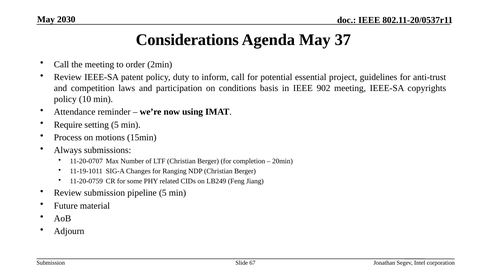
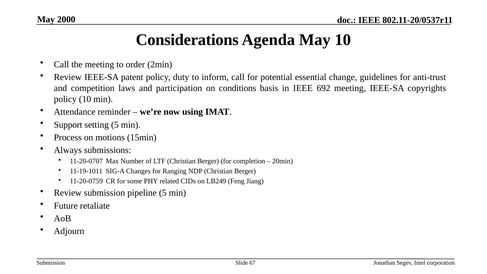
2030: 2030 -> 2000 (66, 19)
May 37: 37 -> 10 (343, 40)
project: project -> change (343, 77)
902: 902 -> 692 (324, 88)
Require: Require -> Support (68, 125)
material: material -> retaliate (95, 206)
